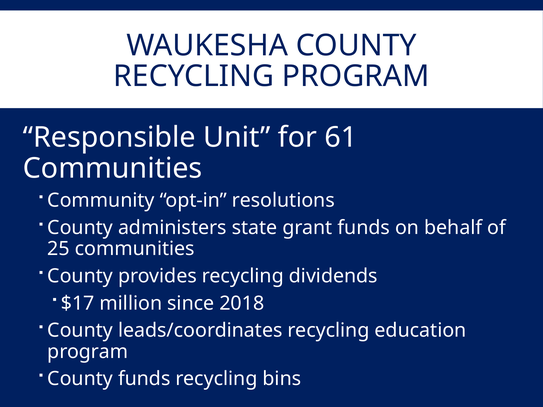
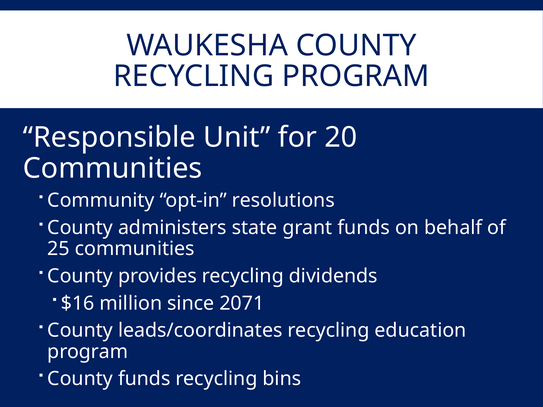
61: 61 -> 20 (341, 137)
$17: $17 -> $16 (78, 303)
2018: 2018 -> 2071 (242, 303)
